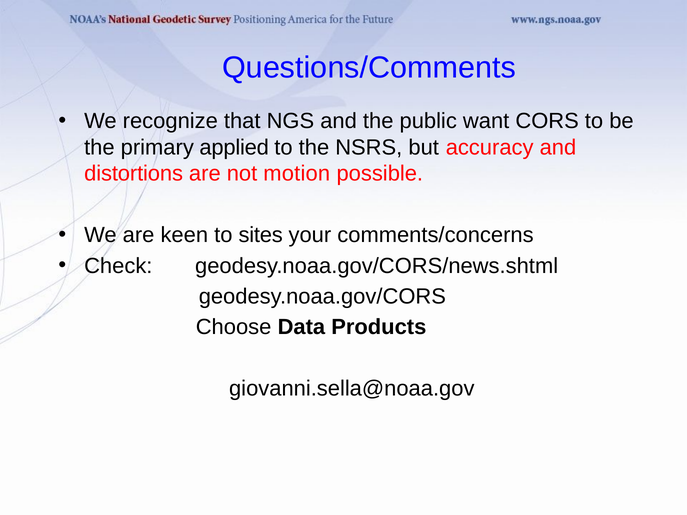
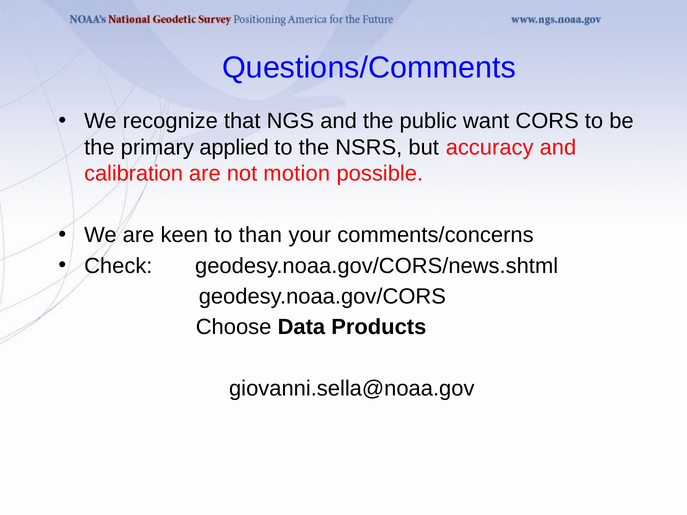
distortions: distortions -> calibration (134, 174)
sites: sites -> than (260, 235)
